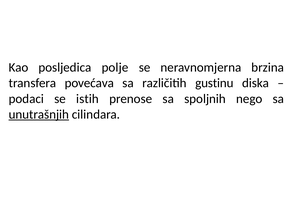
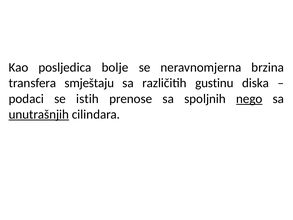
polje: polje -> bolje (115, 67)
povećava: povećava -> smještaju (89, 83)
nego underline: none -> present (249, 99)
